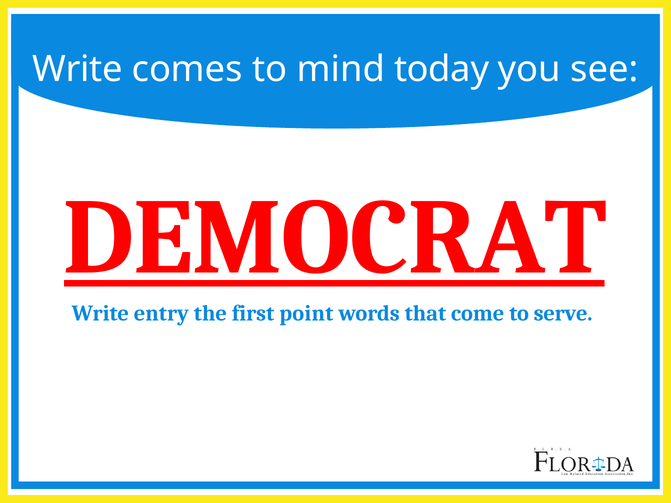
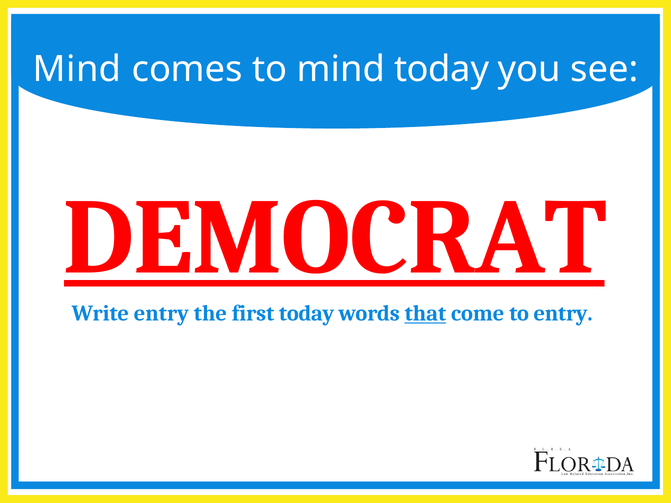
Write: Write -> Mind (77, 70)
first point: point -> today (307, 314)
that underline: none -> present (425, 314)
to serve: serve -> entry (563, 314)
